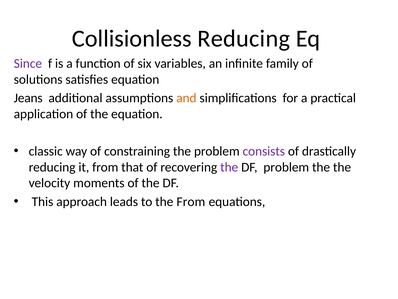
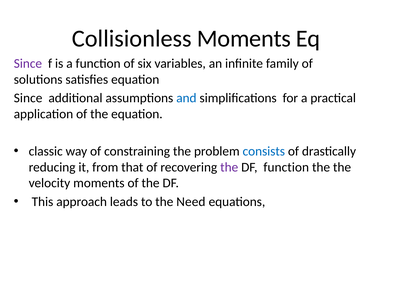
Collisionless Reducing: Reducing -> Moments (244, 39)
Jeans: Jeans -> Since (28, 98)
and colour: orange -> blue (186, 98)
consists colour: purple -> blue (264, 151)
DF problem: problem -> function (286, 167)
the From: From -> Need (191, 201)
